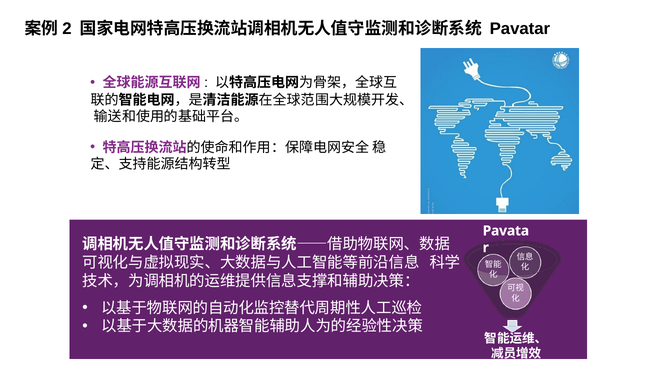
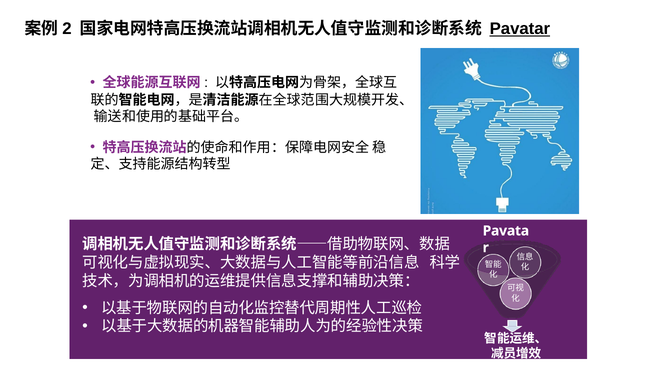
Pavatar underline: none -> present (520, 29)
